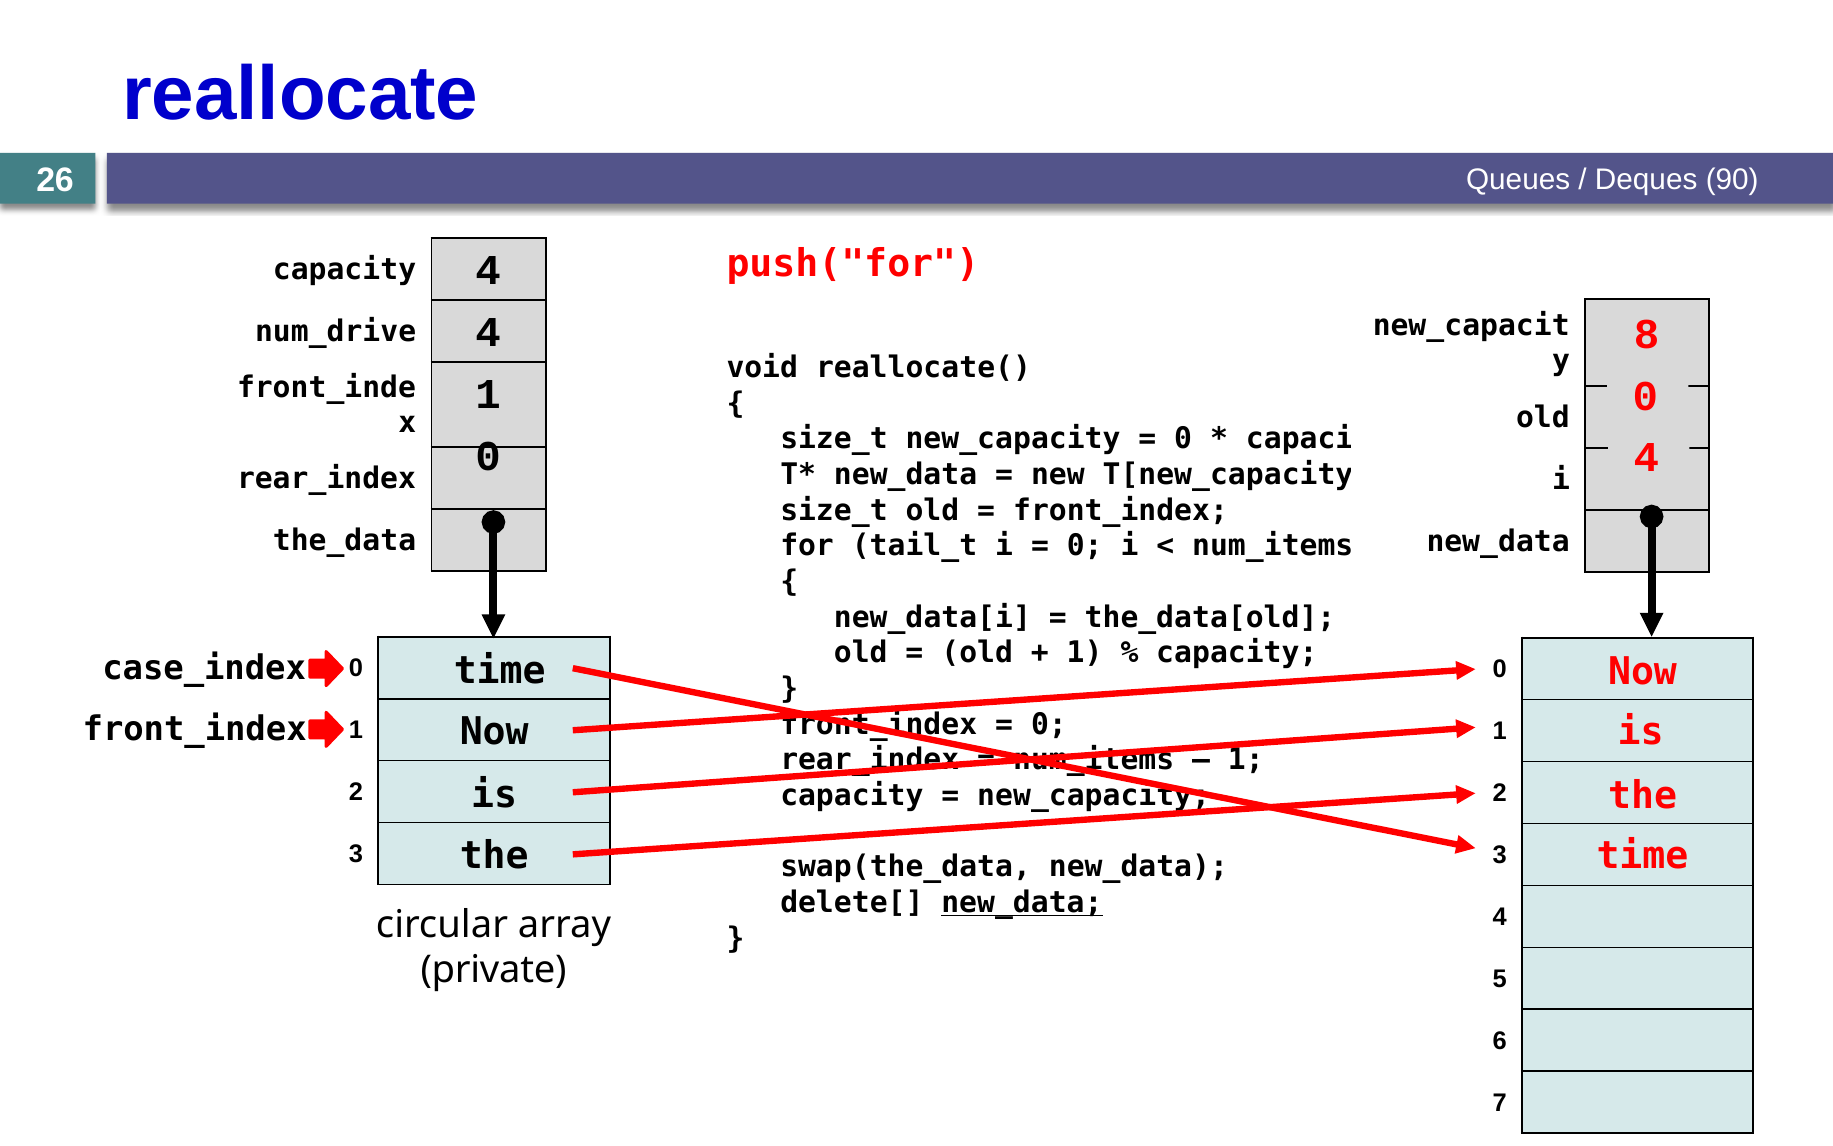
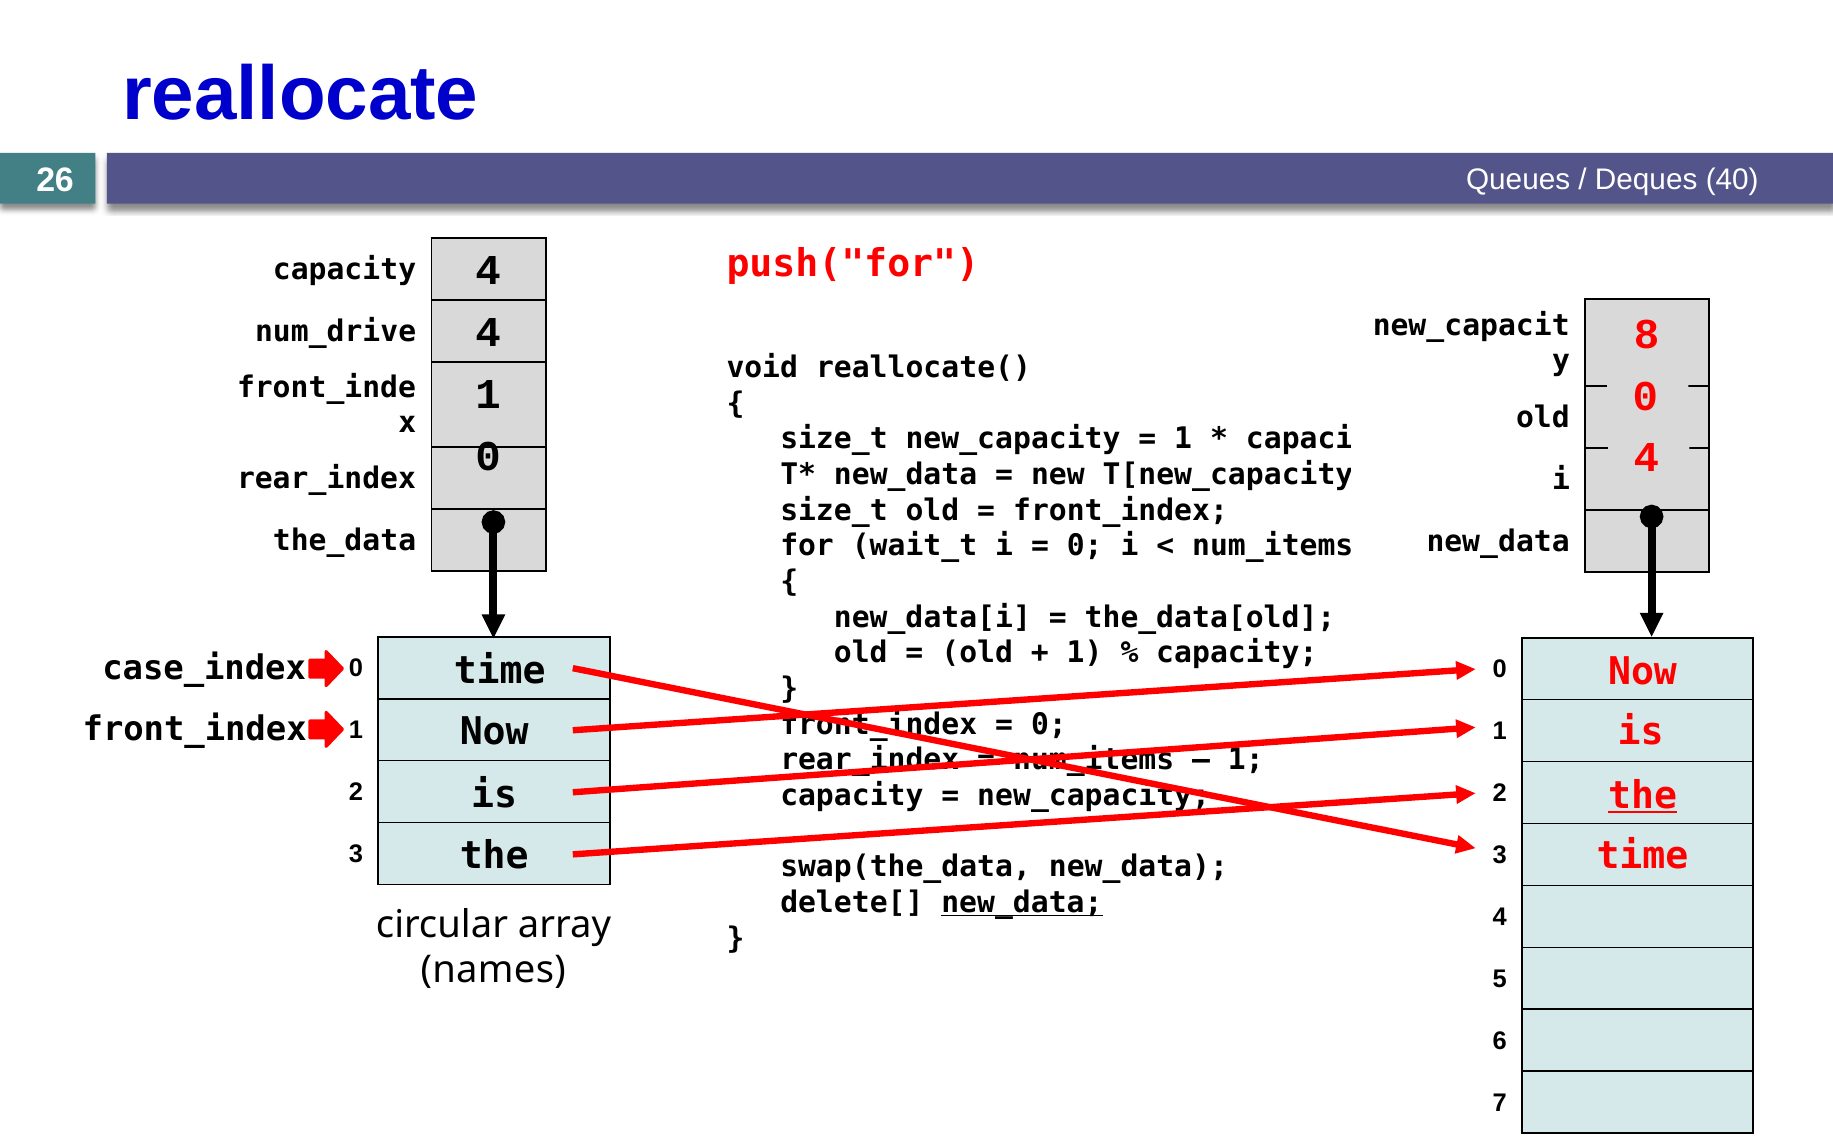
90: 90 -> 40 (1732, 180)
0: 0 -> 1 (1183, 439)
tail_t: tail_t -> wait_t (914, 546)
the underline: none -> present (1643, 795)
private: private -> names (493, 970)
